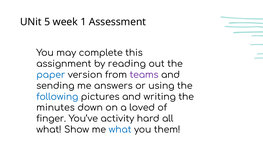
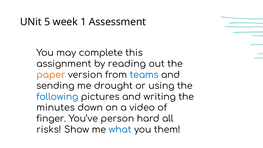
paper colour: blue -> orange (51, 75)
teams colour: purple -> blue (144, 75)
answers: answers -> drought (113, 86)
loved: loved -> video (142, 108)
activity: activity -> person (117, 119)
what: what -> risks (49, 130)
